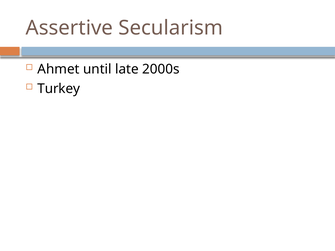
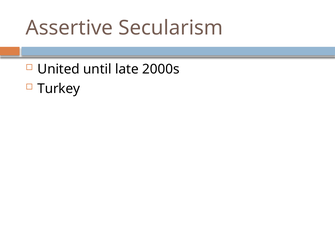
Ahmet: Ahmet -> United (59, 69)
